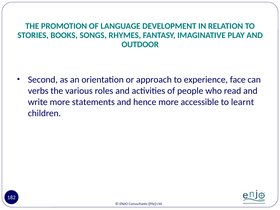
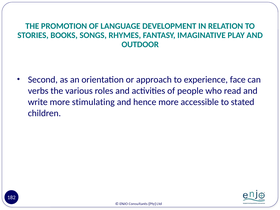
statements: statements -> stimulating (93, 102)
learnt: learnt -> stated (243, 102)
